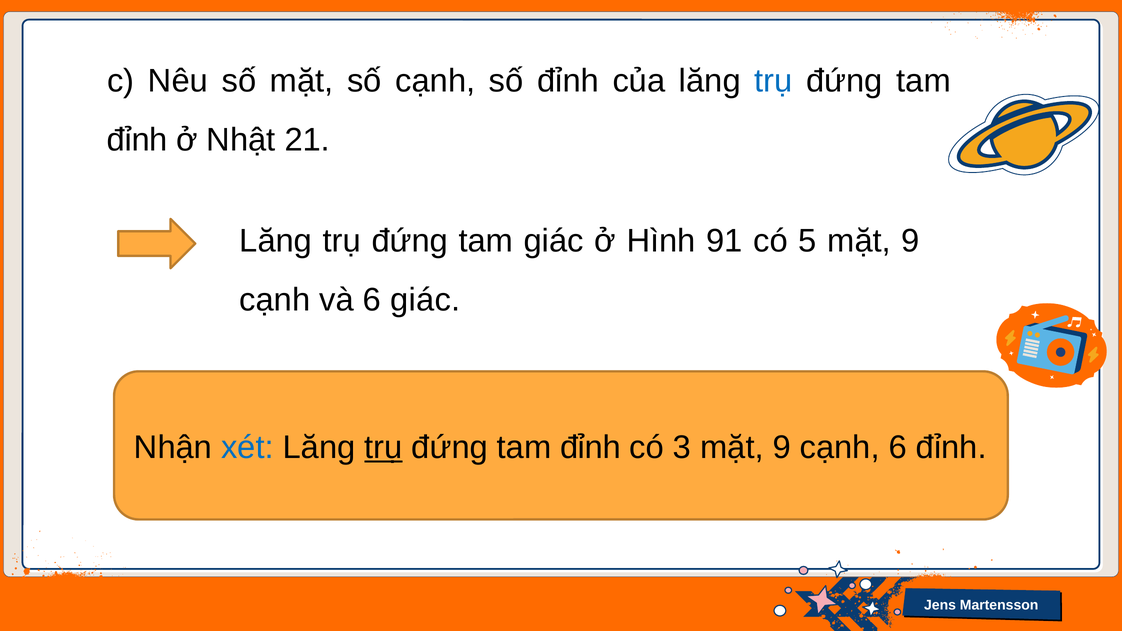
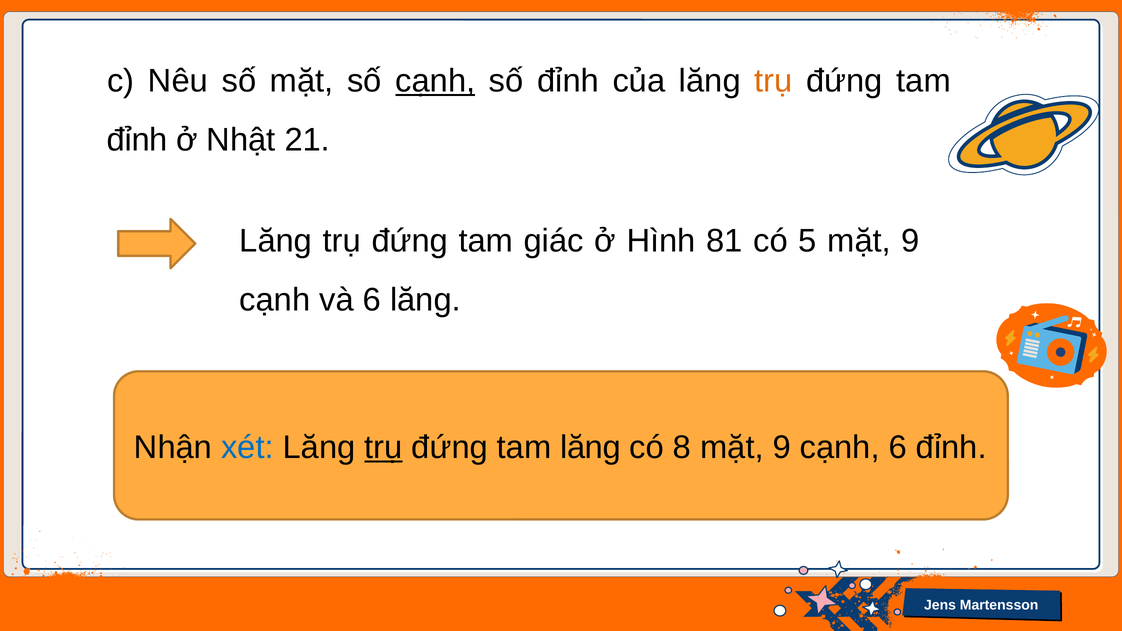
cạnh underline: none -> present (435, 81)
trụ colour: blue -> orange (773, 81)
91: 91 -> 81 (724, 241)
6 giác: giác -> lăng (425, 300)
đỉnh: đỉnh -> lăng (591, 448)
3: 3 -> 8 (682, 448)
